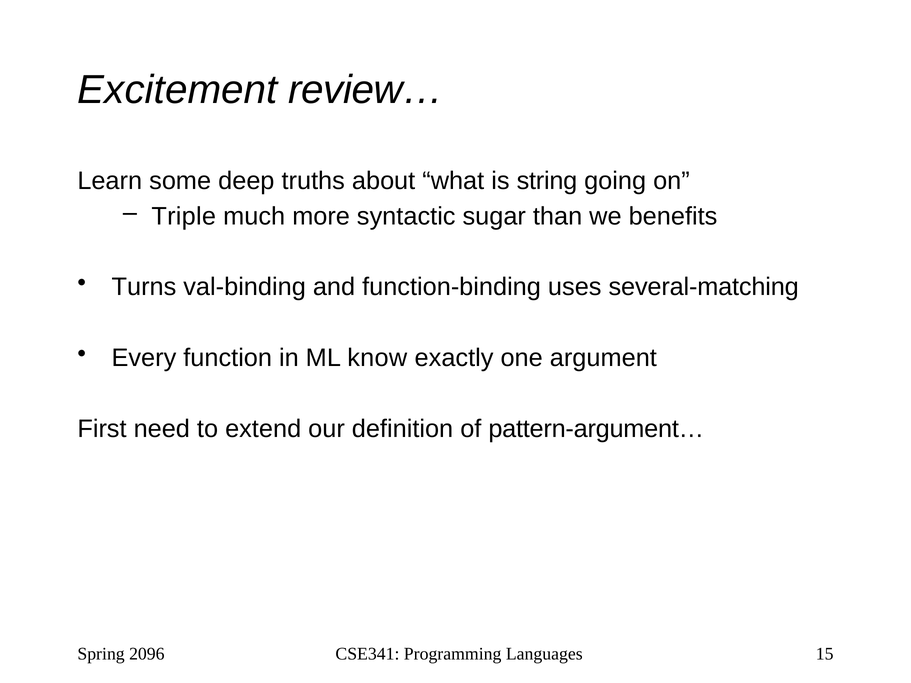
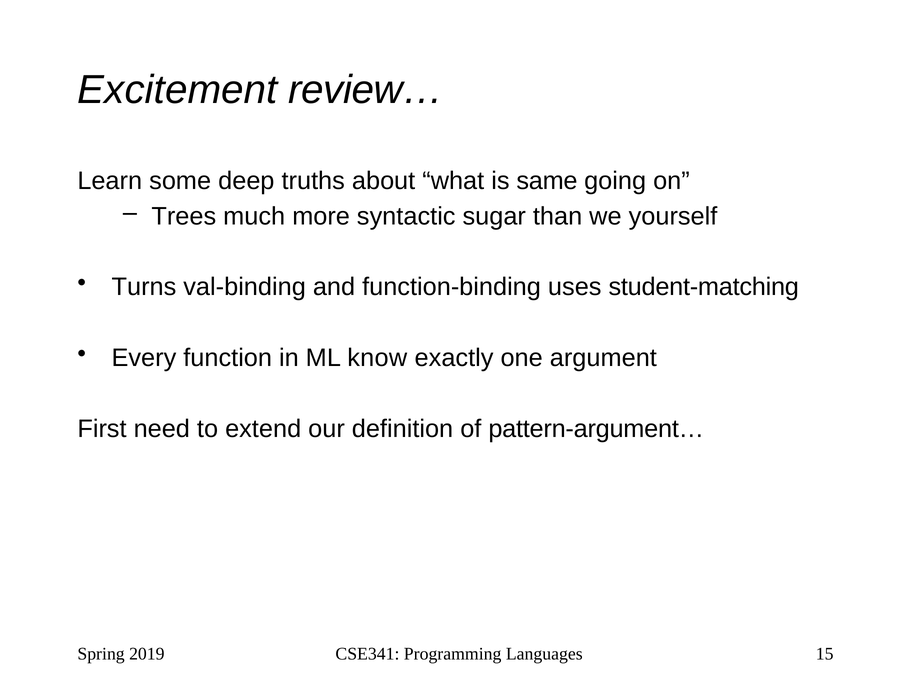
string: string -> same (547, 181)
Triple: Triple -> Trees (184, 216)
benefits: benefits -> yourself (673, 216)
several-matching: several-matching -> student-matching (704, 287)
2096: 2096 -> 2019 (147, 654)
